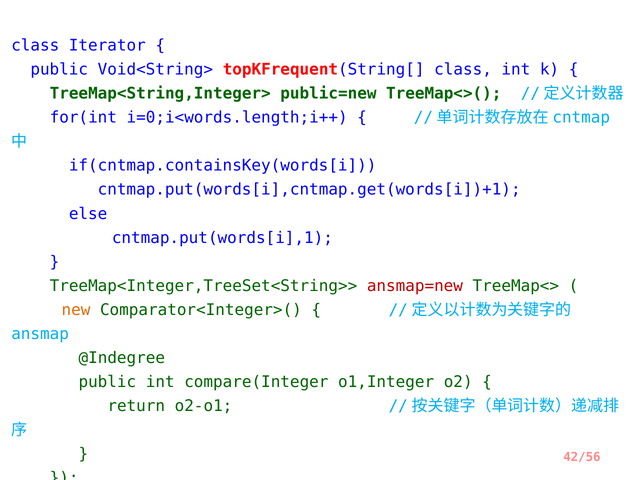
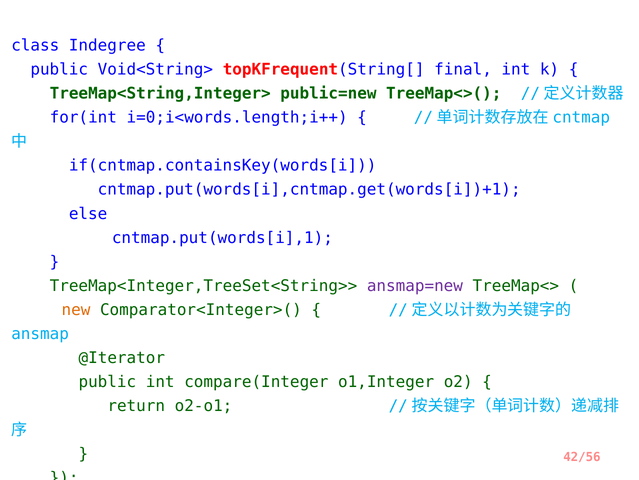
Iterator: Iterator -> Indegree (107, 46)
topKFrequent(String[ class: class -> final (463, 70)
ansmap=new colour: red -> purple (415, 285)
@Indegree: @Indegree -> @Iterator (122, 357)
